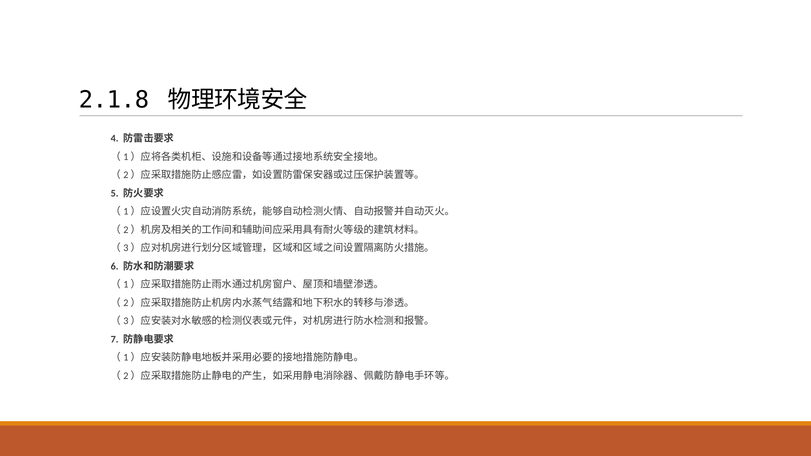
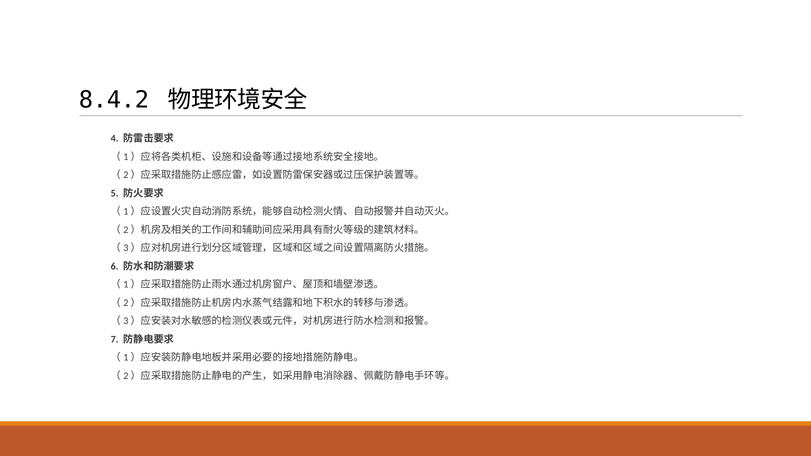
2.1.8: 2.1.8 -> 8.4.2 (114, 100)
